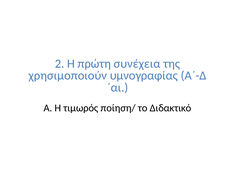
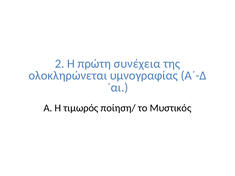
χρησιμοποιούν: χρησιμοποιούν -> ολοκληρώνεται (68, 76)
Διδακτικό: Διδακτικό -> Μυστικός (171, 108)
